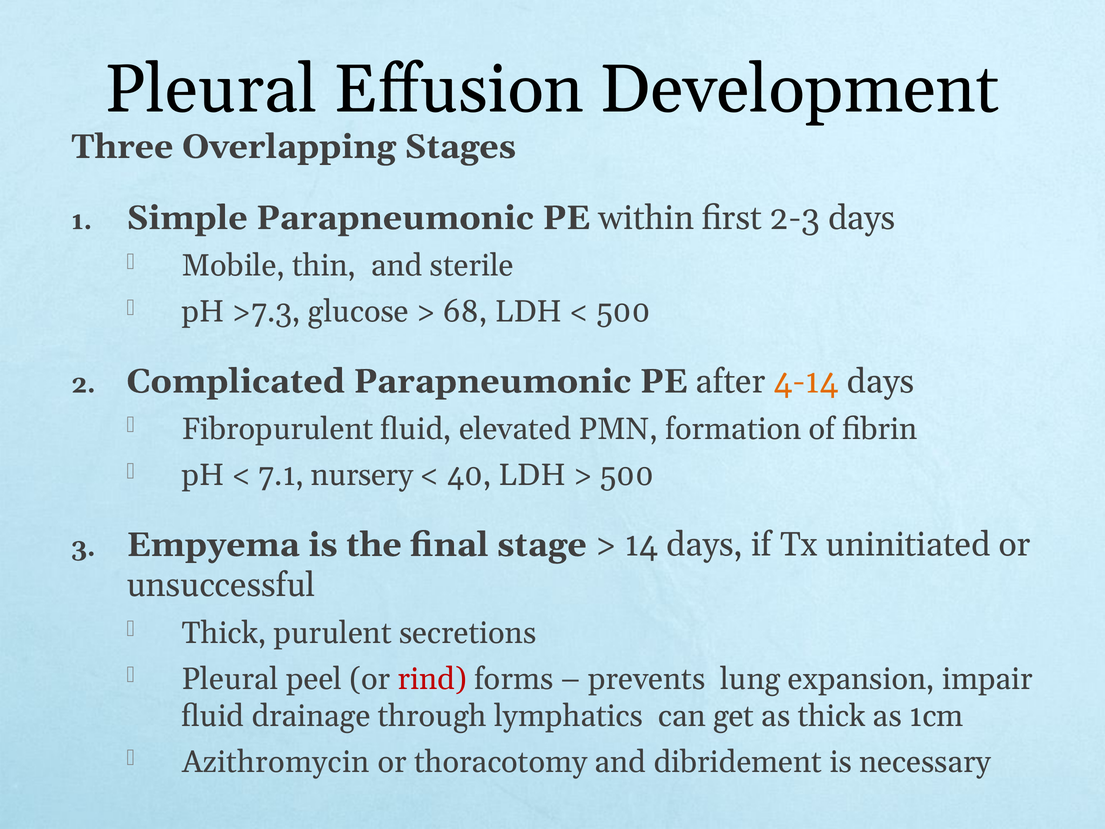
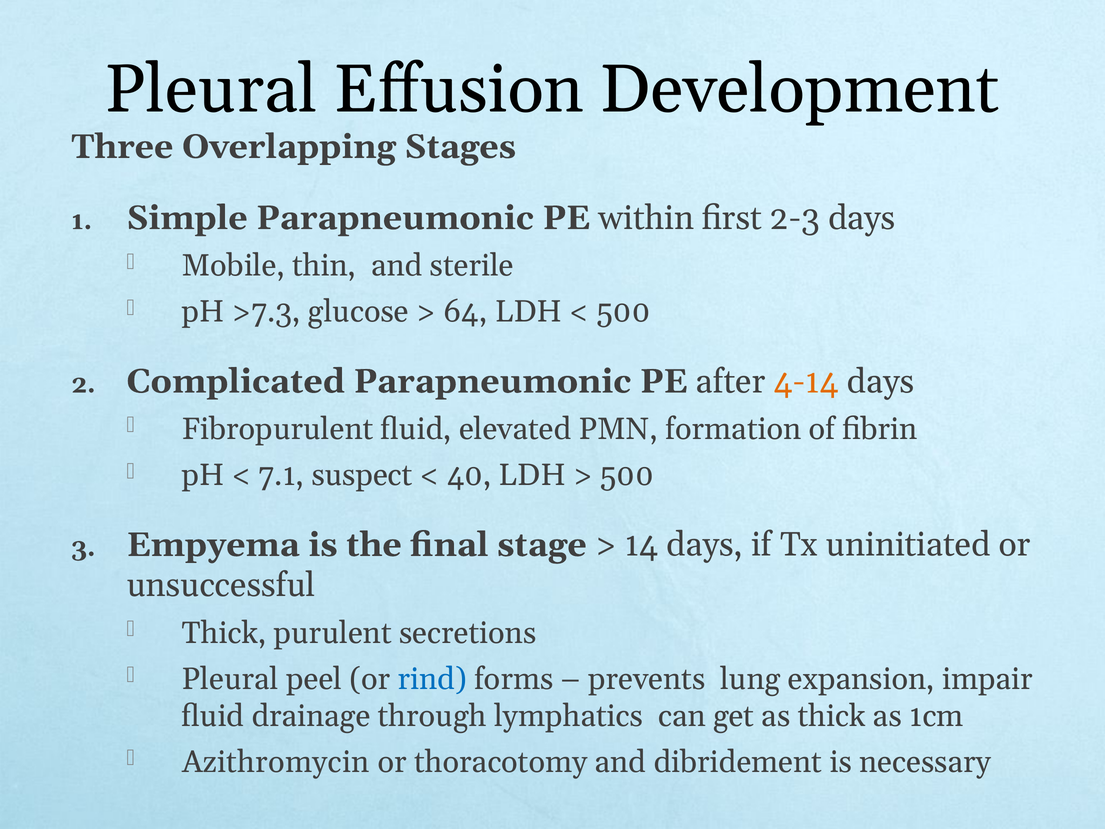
68: 68 -> 64 (466, 312)
nursery: nursery -> suspect (362, 475)
rind colour: red -> blue (432, 679)
